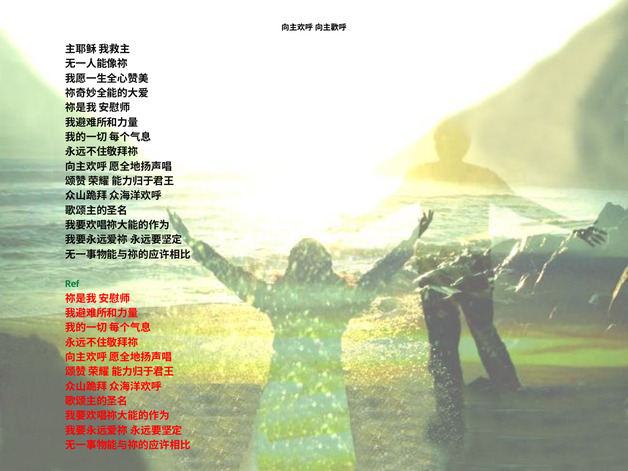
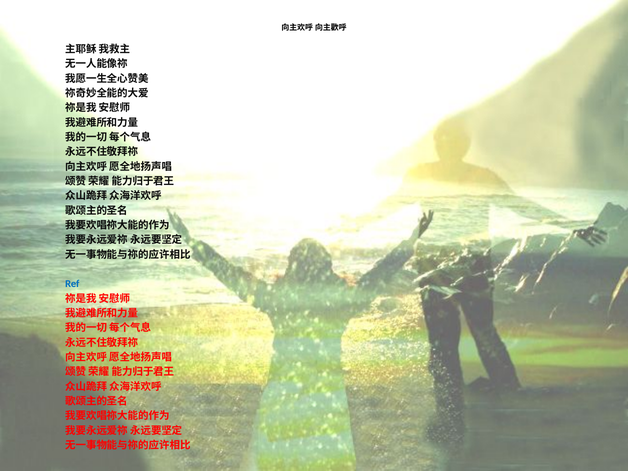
Ref colour: green -> blue (72, 284)
